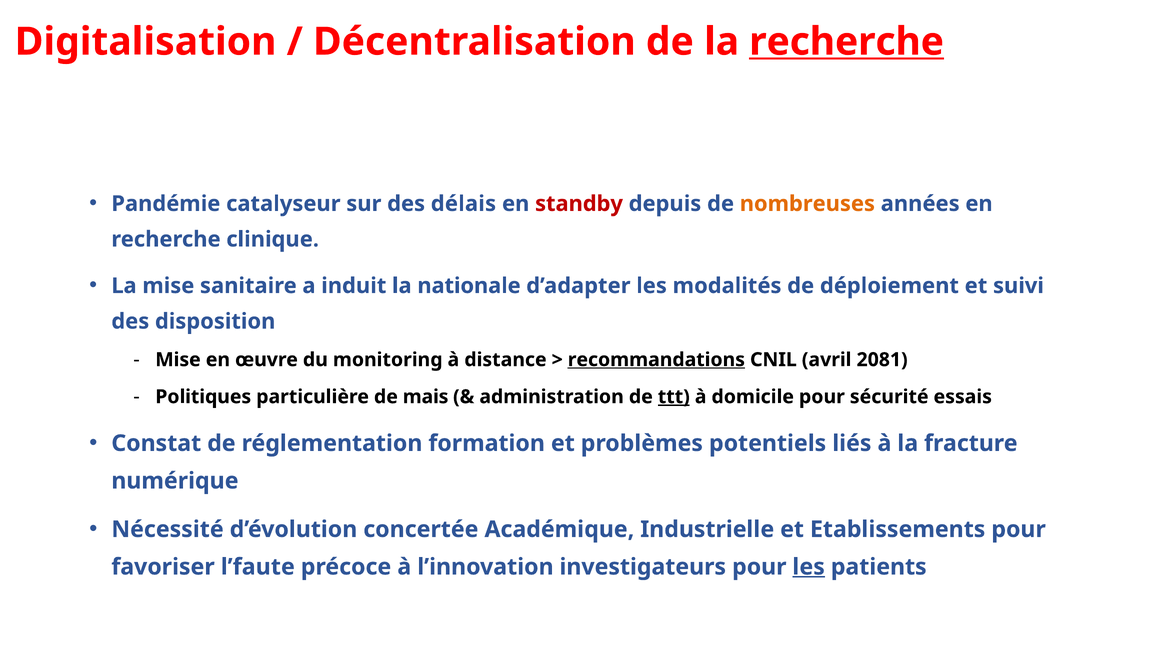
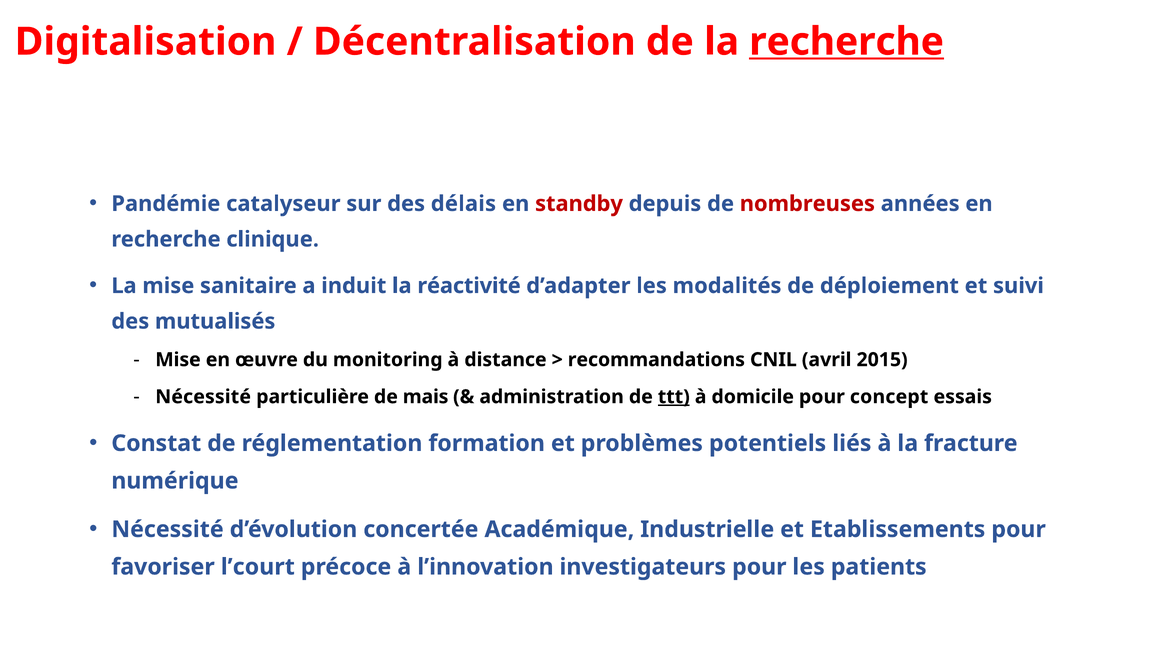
nombreuses colour: orange -> red (807, 204)
nationale: nationale -> réactivité (469, 286)
disposition: disposition -> mutualisés (215, 322)
recommandations underline: present -> none (656, 360)
2081: 2081 -> 2015 (882, 360)
Politiques: Politiques -> Nécessité (203, 397)
sécurité: sécurité -> concept (889, 397)
l’faute: l’faute -> l’court (258, 567)
les underline: present -> none (809, 567)
